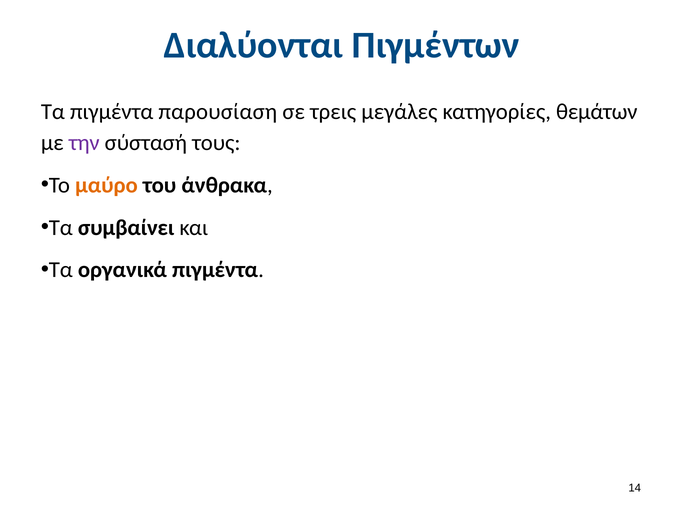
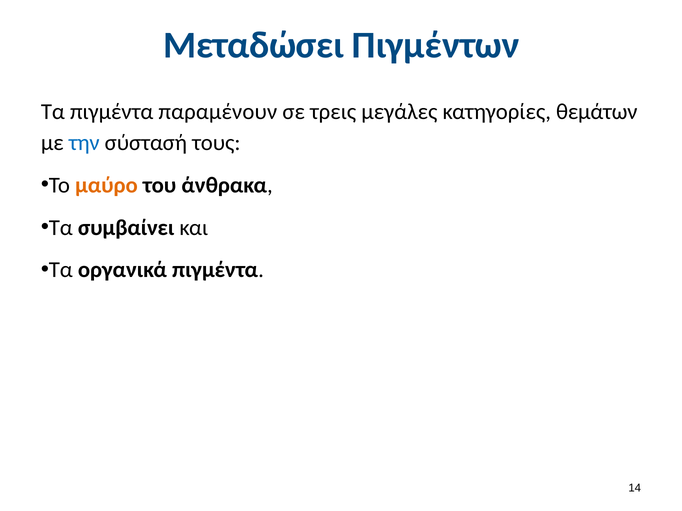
Διαλύονται: Διαλύονται -> Μεταδώσει (254, 45)
παρουσίαση: παρουσίαση -> παραμένουν (218, 112)
την colour: purple -> blue (84, 143)
